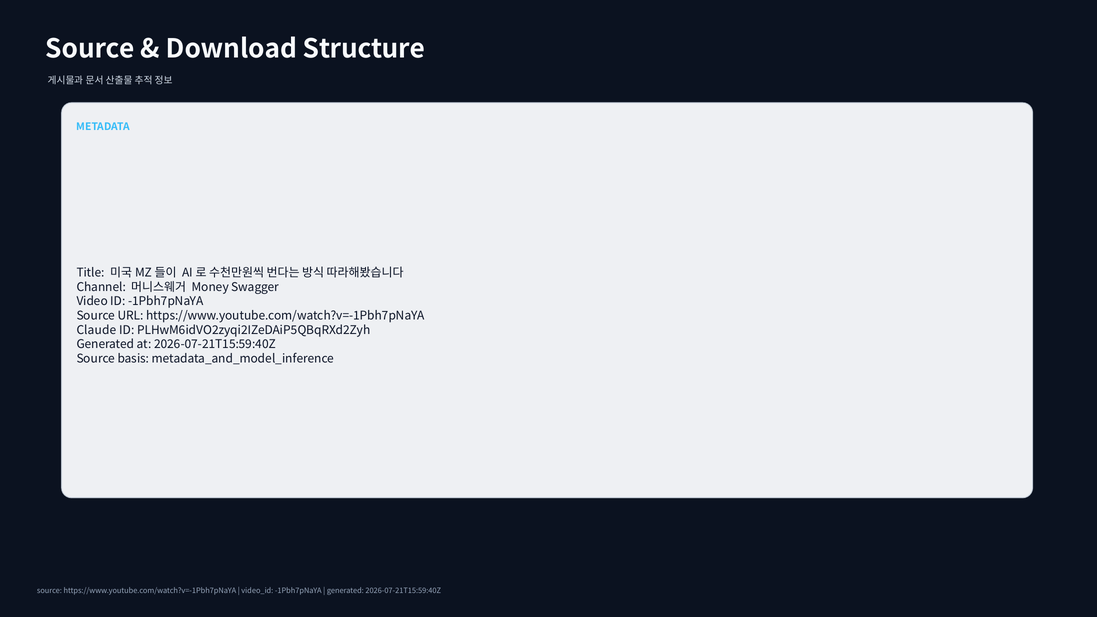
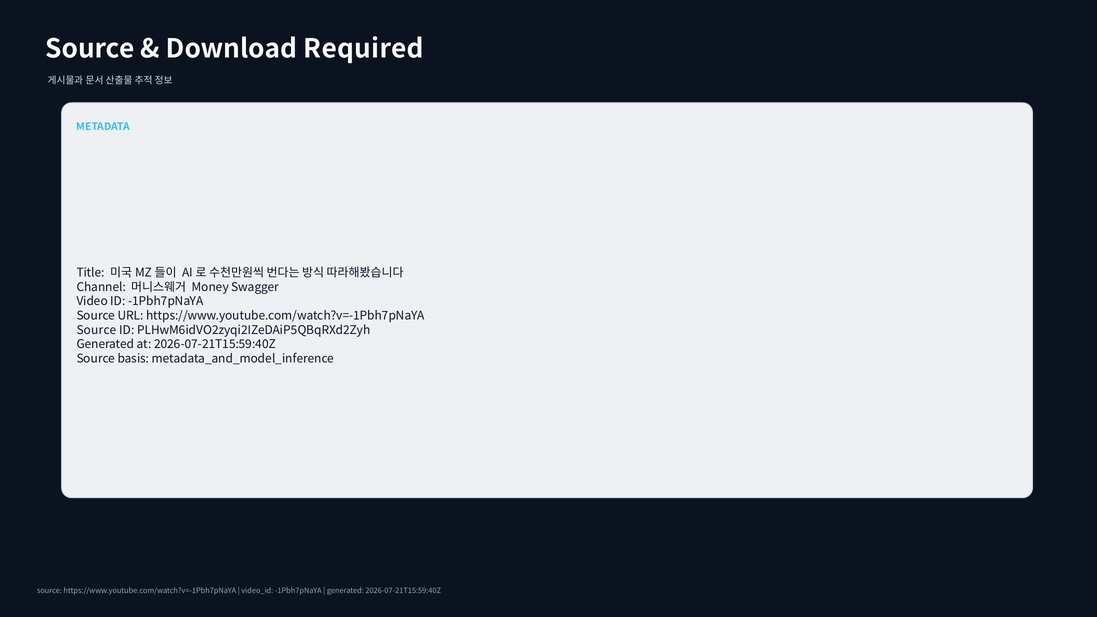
Structure: Structure -> Required (364, 49)
Claude: Claude -> Source (97, 330)
